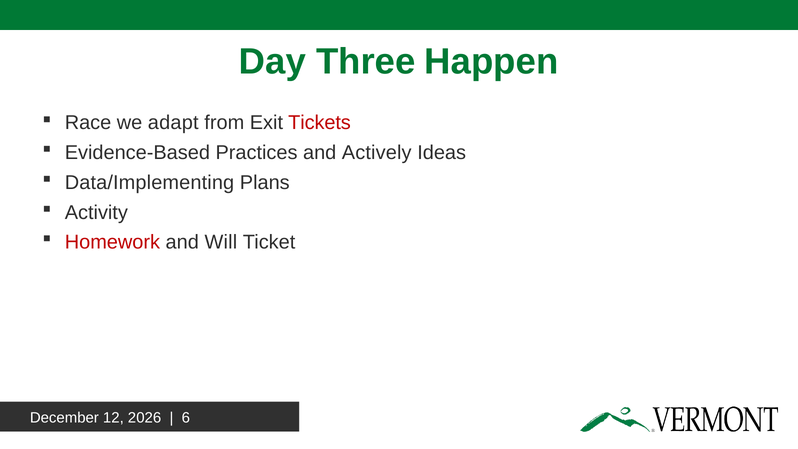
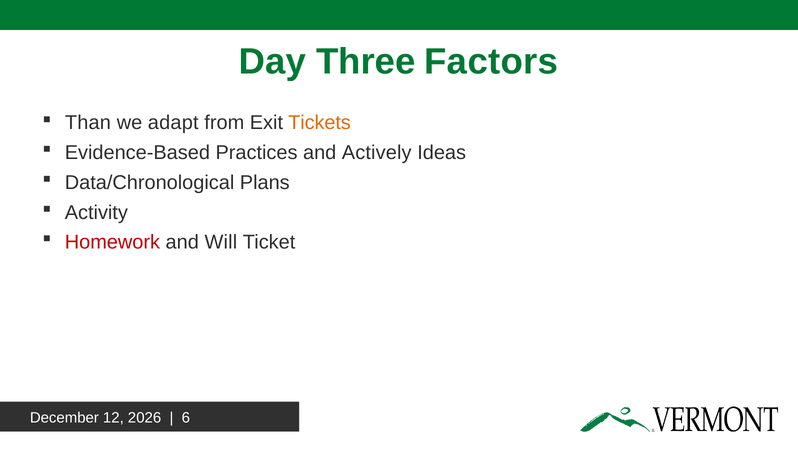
Happen: Happen -> Factors (491, 62)
Race: Race -> Than (88, 123)
Tickets colour: red -> orange (320, 123)
Data/Implementing: Data/Implementing -> Data/Chronological (150, 183)
